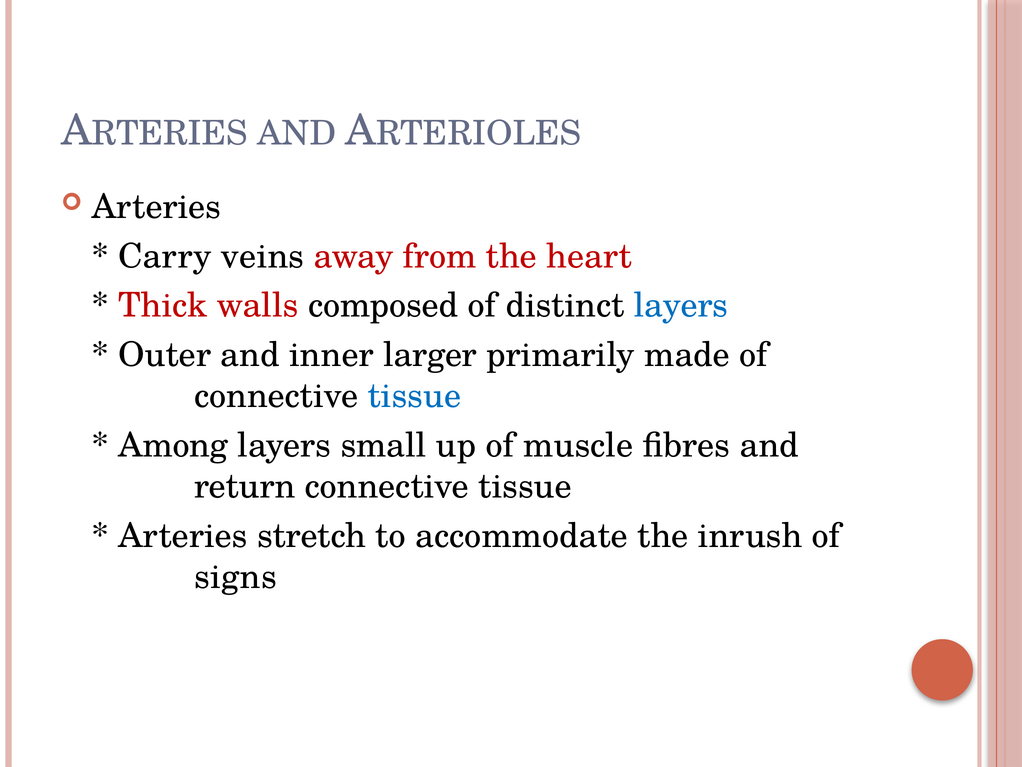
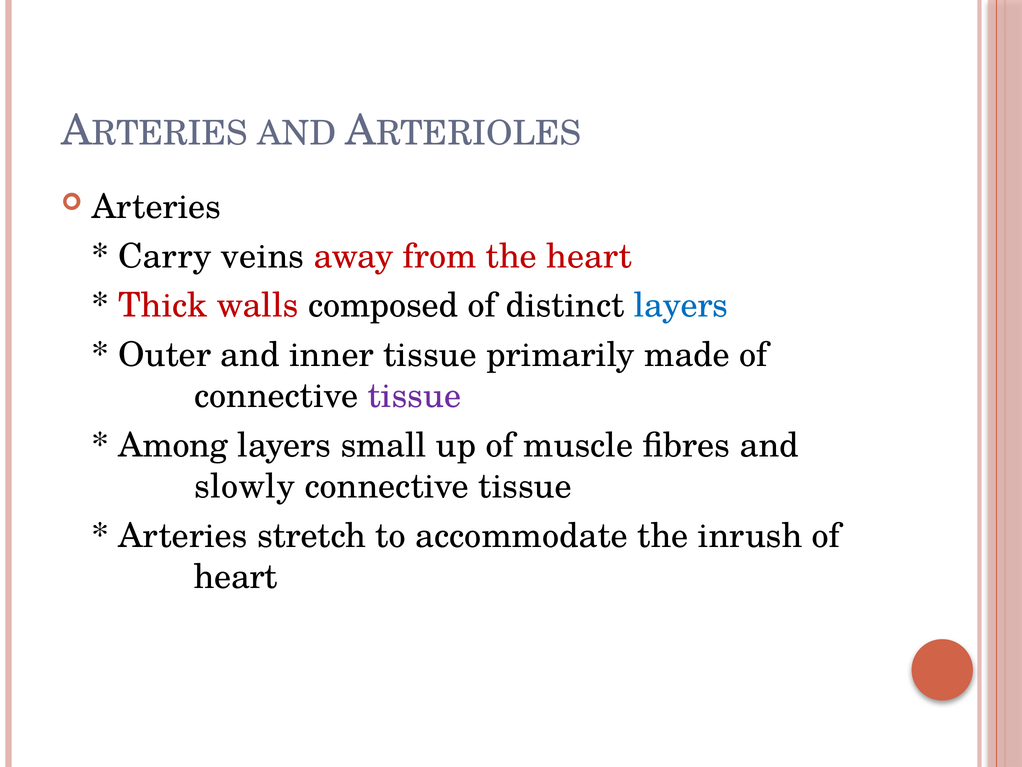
inner larger: larger -> tissue (430, 355)
tissue colour: blue -> purple (414, 396)
return: return -> slowly (244, 486)
signs: signs -> heart (236, 576)
